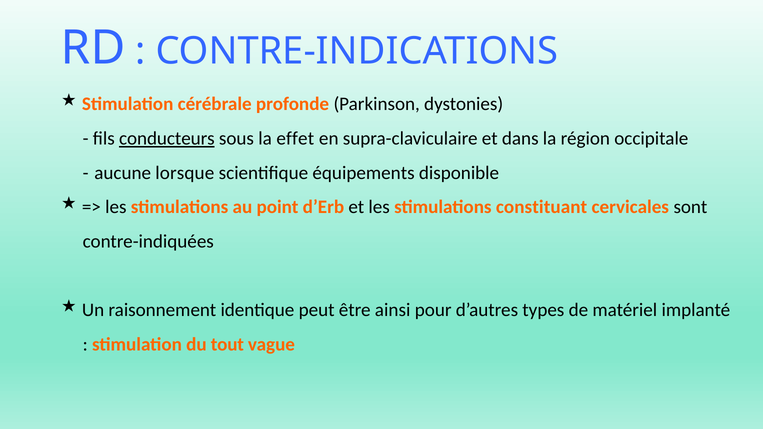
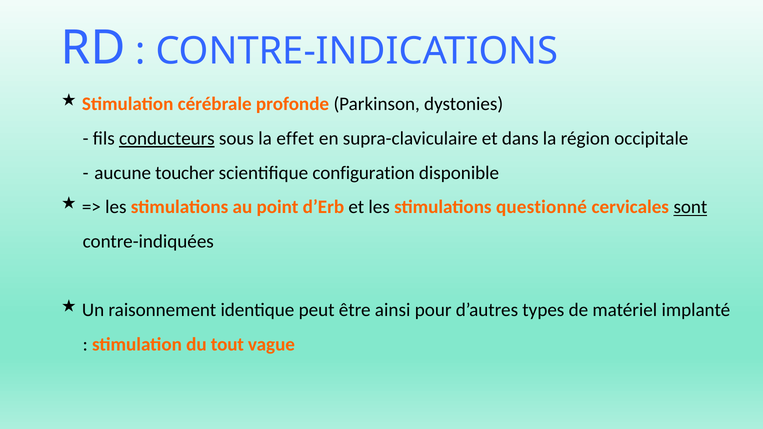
lorsque: lorsque -> toucher (185, 173)
équipements: équipements -> configuration (364, 173)
constituant: constituant -> questionné (541, 207)
sont underline: none -> present (690, 207)
